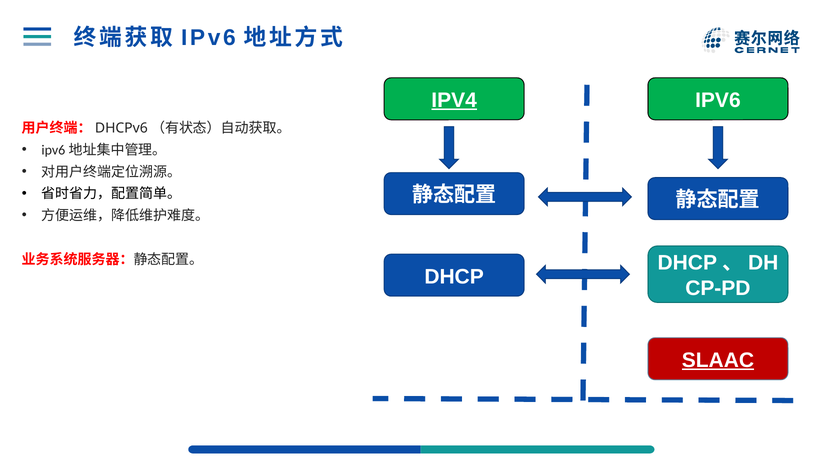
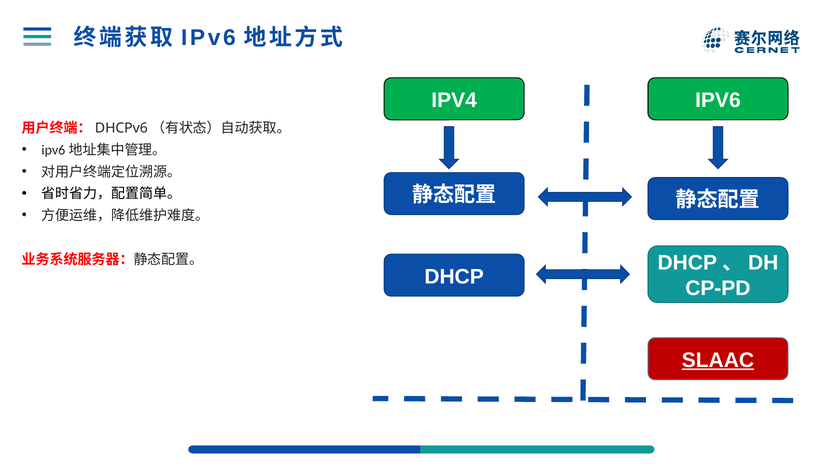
IPV4 underline: present -> none (454, 100)
